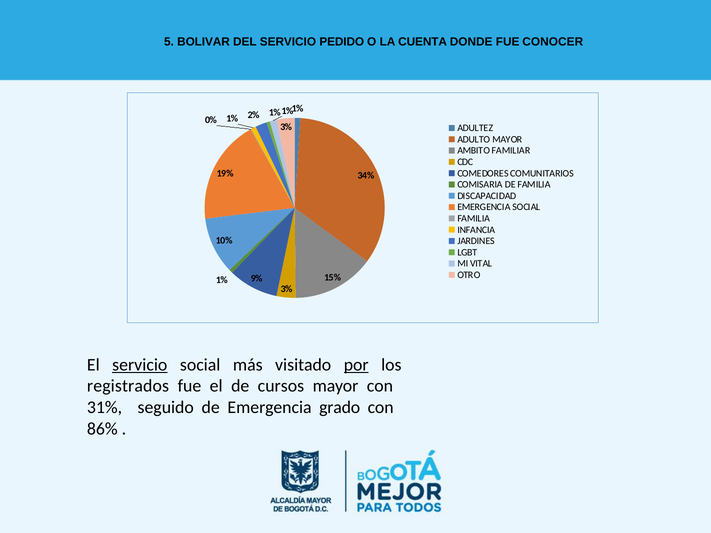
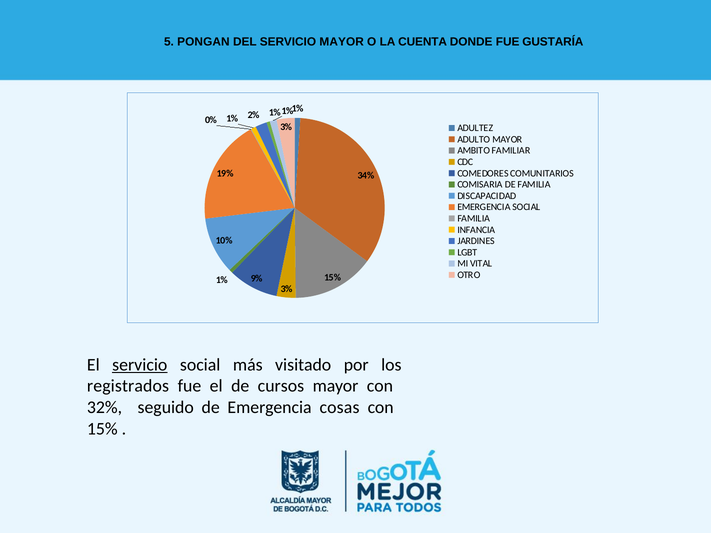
BOLIVAR: BOLIVAR -> PONGAN (203, 42)
SERVICIO PEDIDO: PEDIDO -> MAYOR (342, 42)
CONOCER: CONOCER -> GUSTARÍA (553, 42)
por underline: present -> none (356, 365)
31%: 31% -> 32% (105, 408)
grado: grado -> cosas (340, 408)
86%: 86% -> 15% (102, 429)
